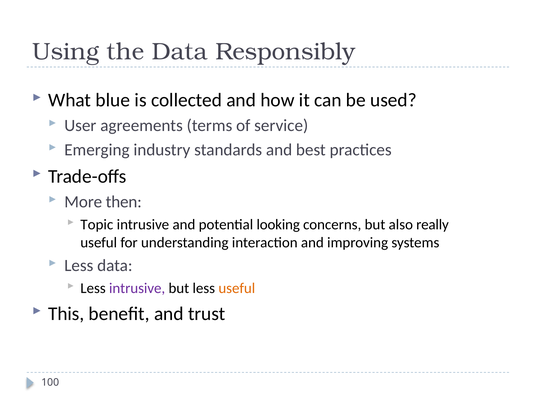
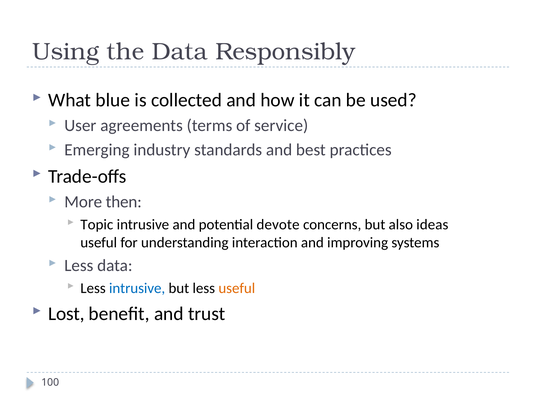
looking: looking -> devote (278, 225)
really: really -> ideas (432, 225)
intrusive colour: purple -> blue (137, 288)
This: This -> Lost (66, 314)
